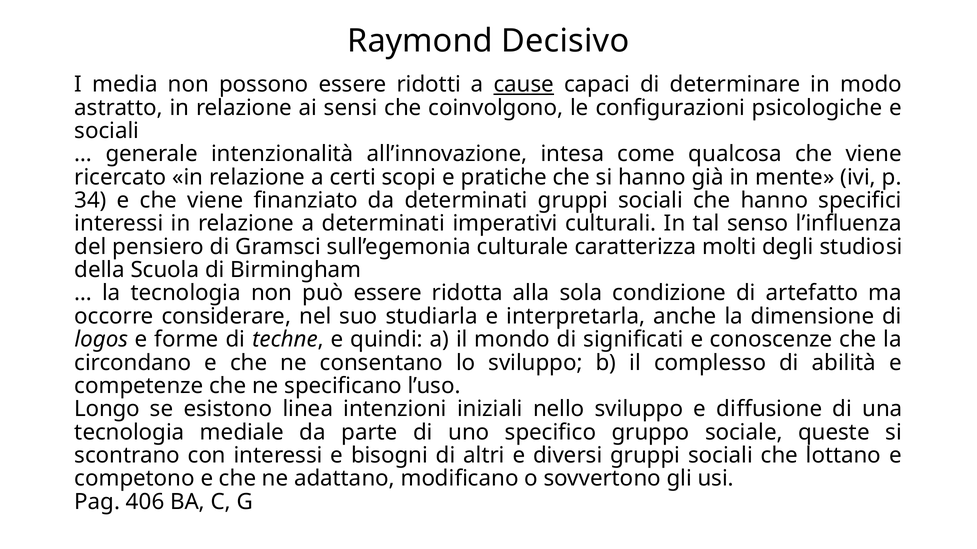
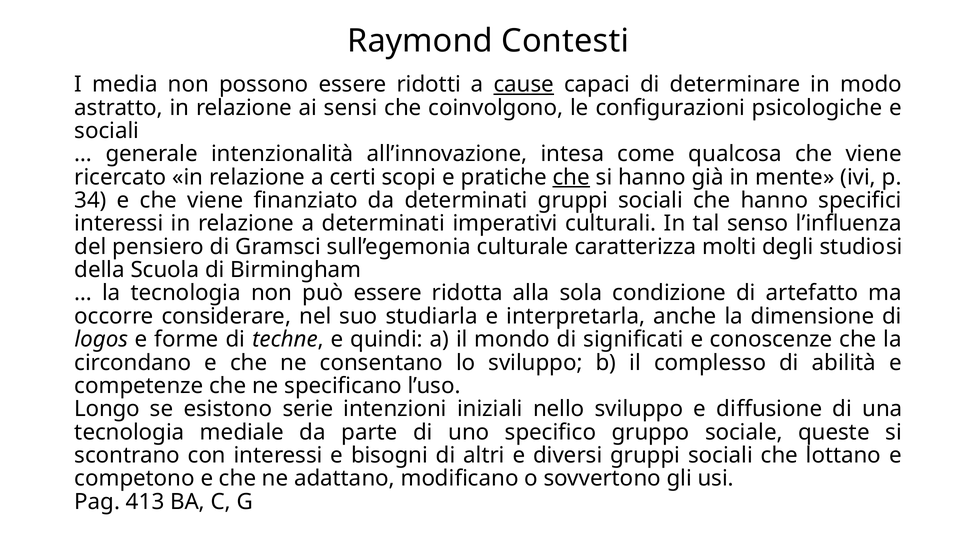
Decisivo: Decisivo -> Contesti (565, 41)
che underline: none -> present (571, 177)
linea: linea -> serie (308, 409)
406: 406 -> 413 (145, 502)
